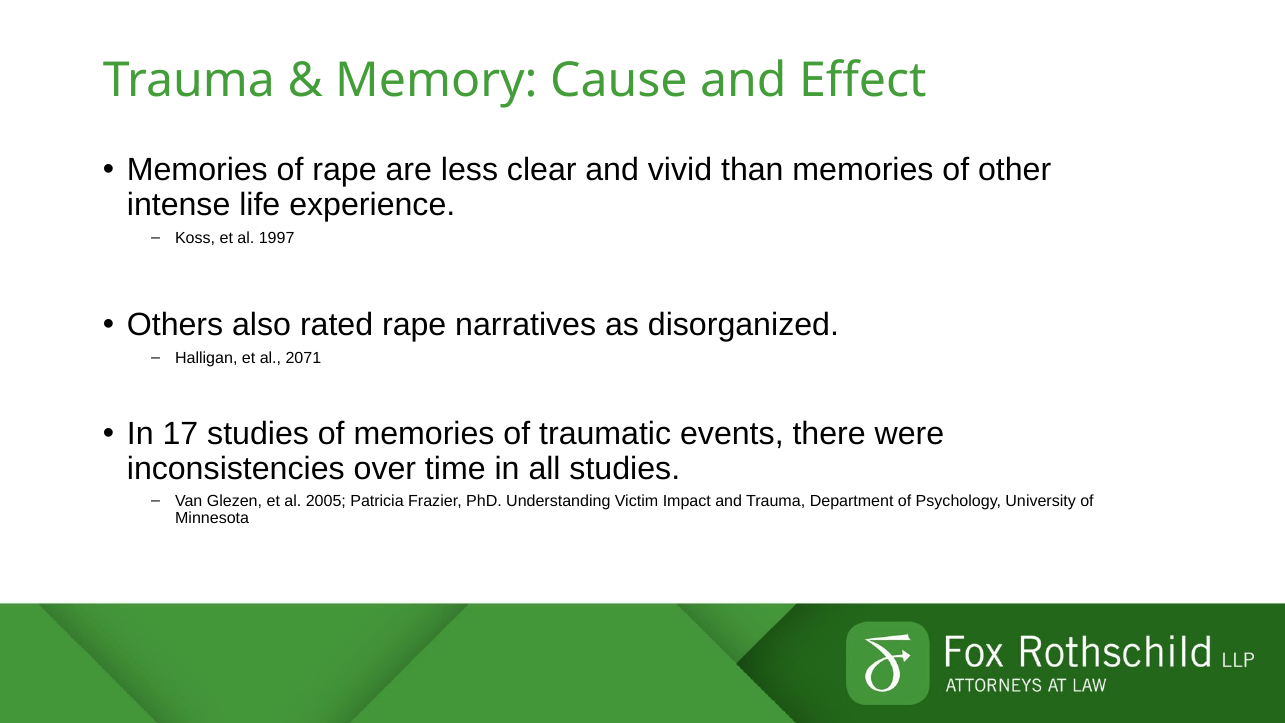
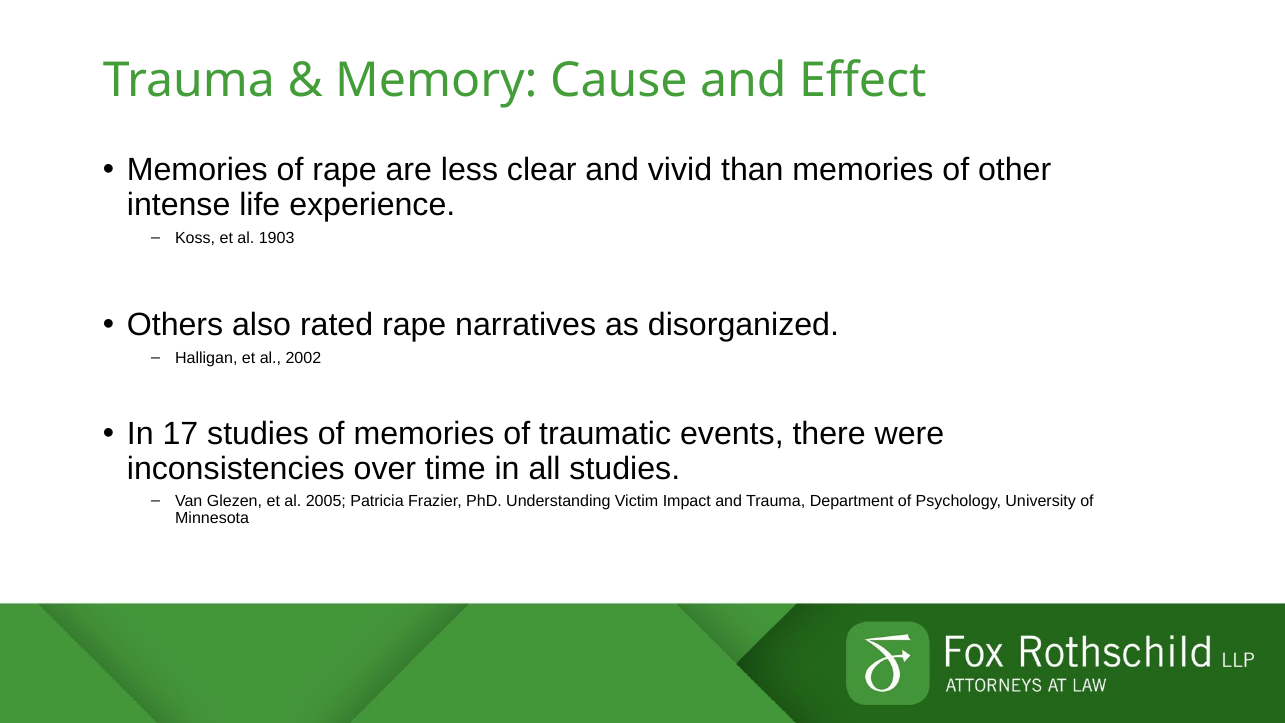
1997: 1997 -> 1903 (277, 238)
2071: 2071 -> 2002 (303, 358)
